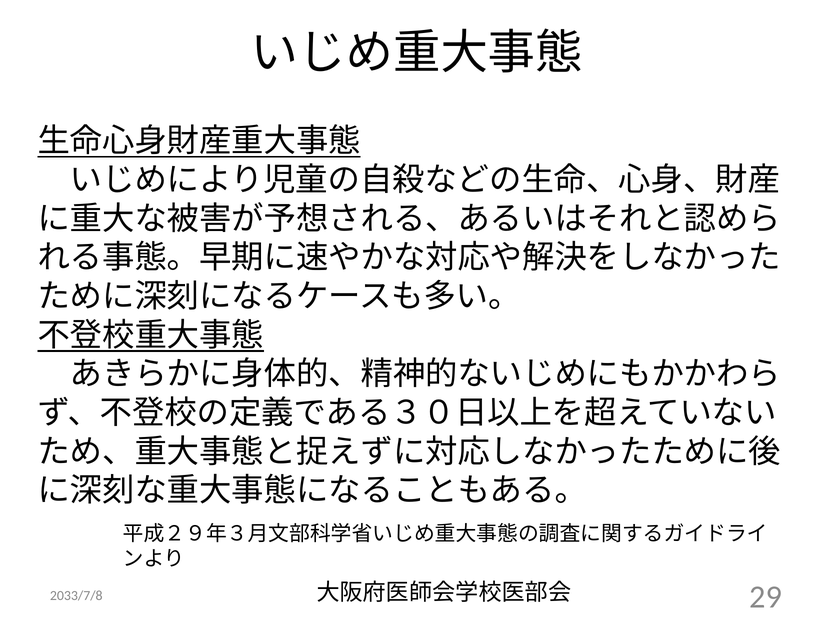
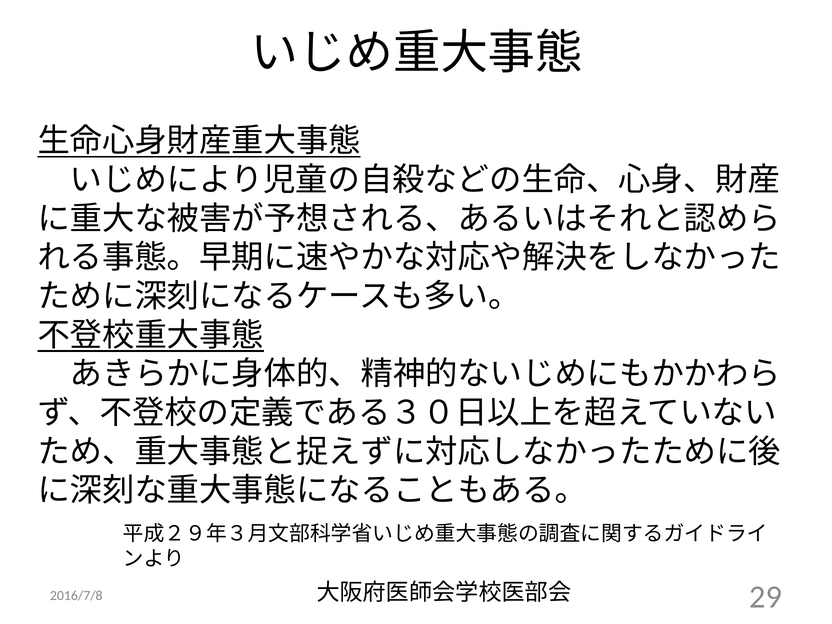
2033/7/8: 2033/7/8 -> 2016/7/8 (76, 596)
